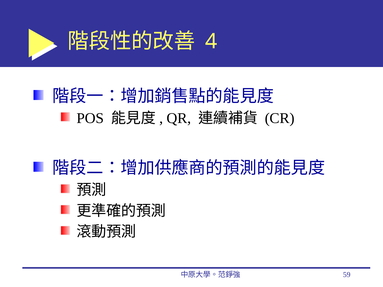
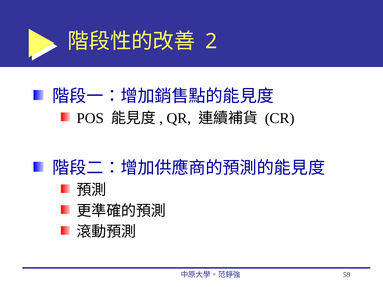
4: 4 -> 2 (211, 41)
